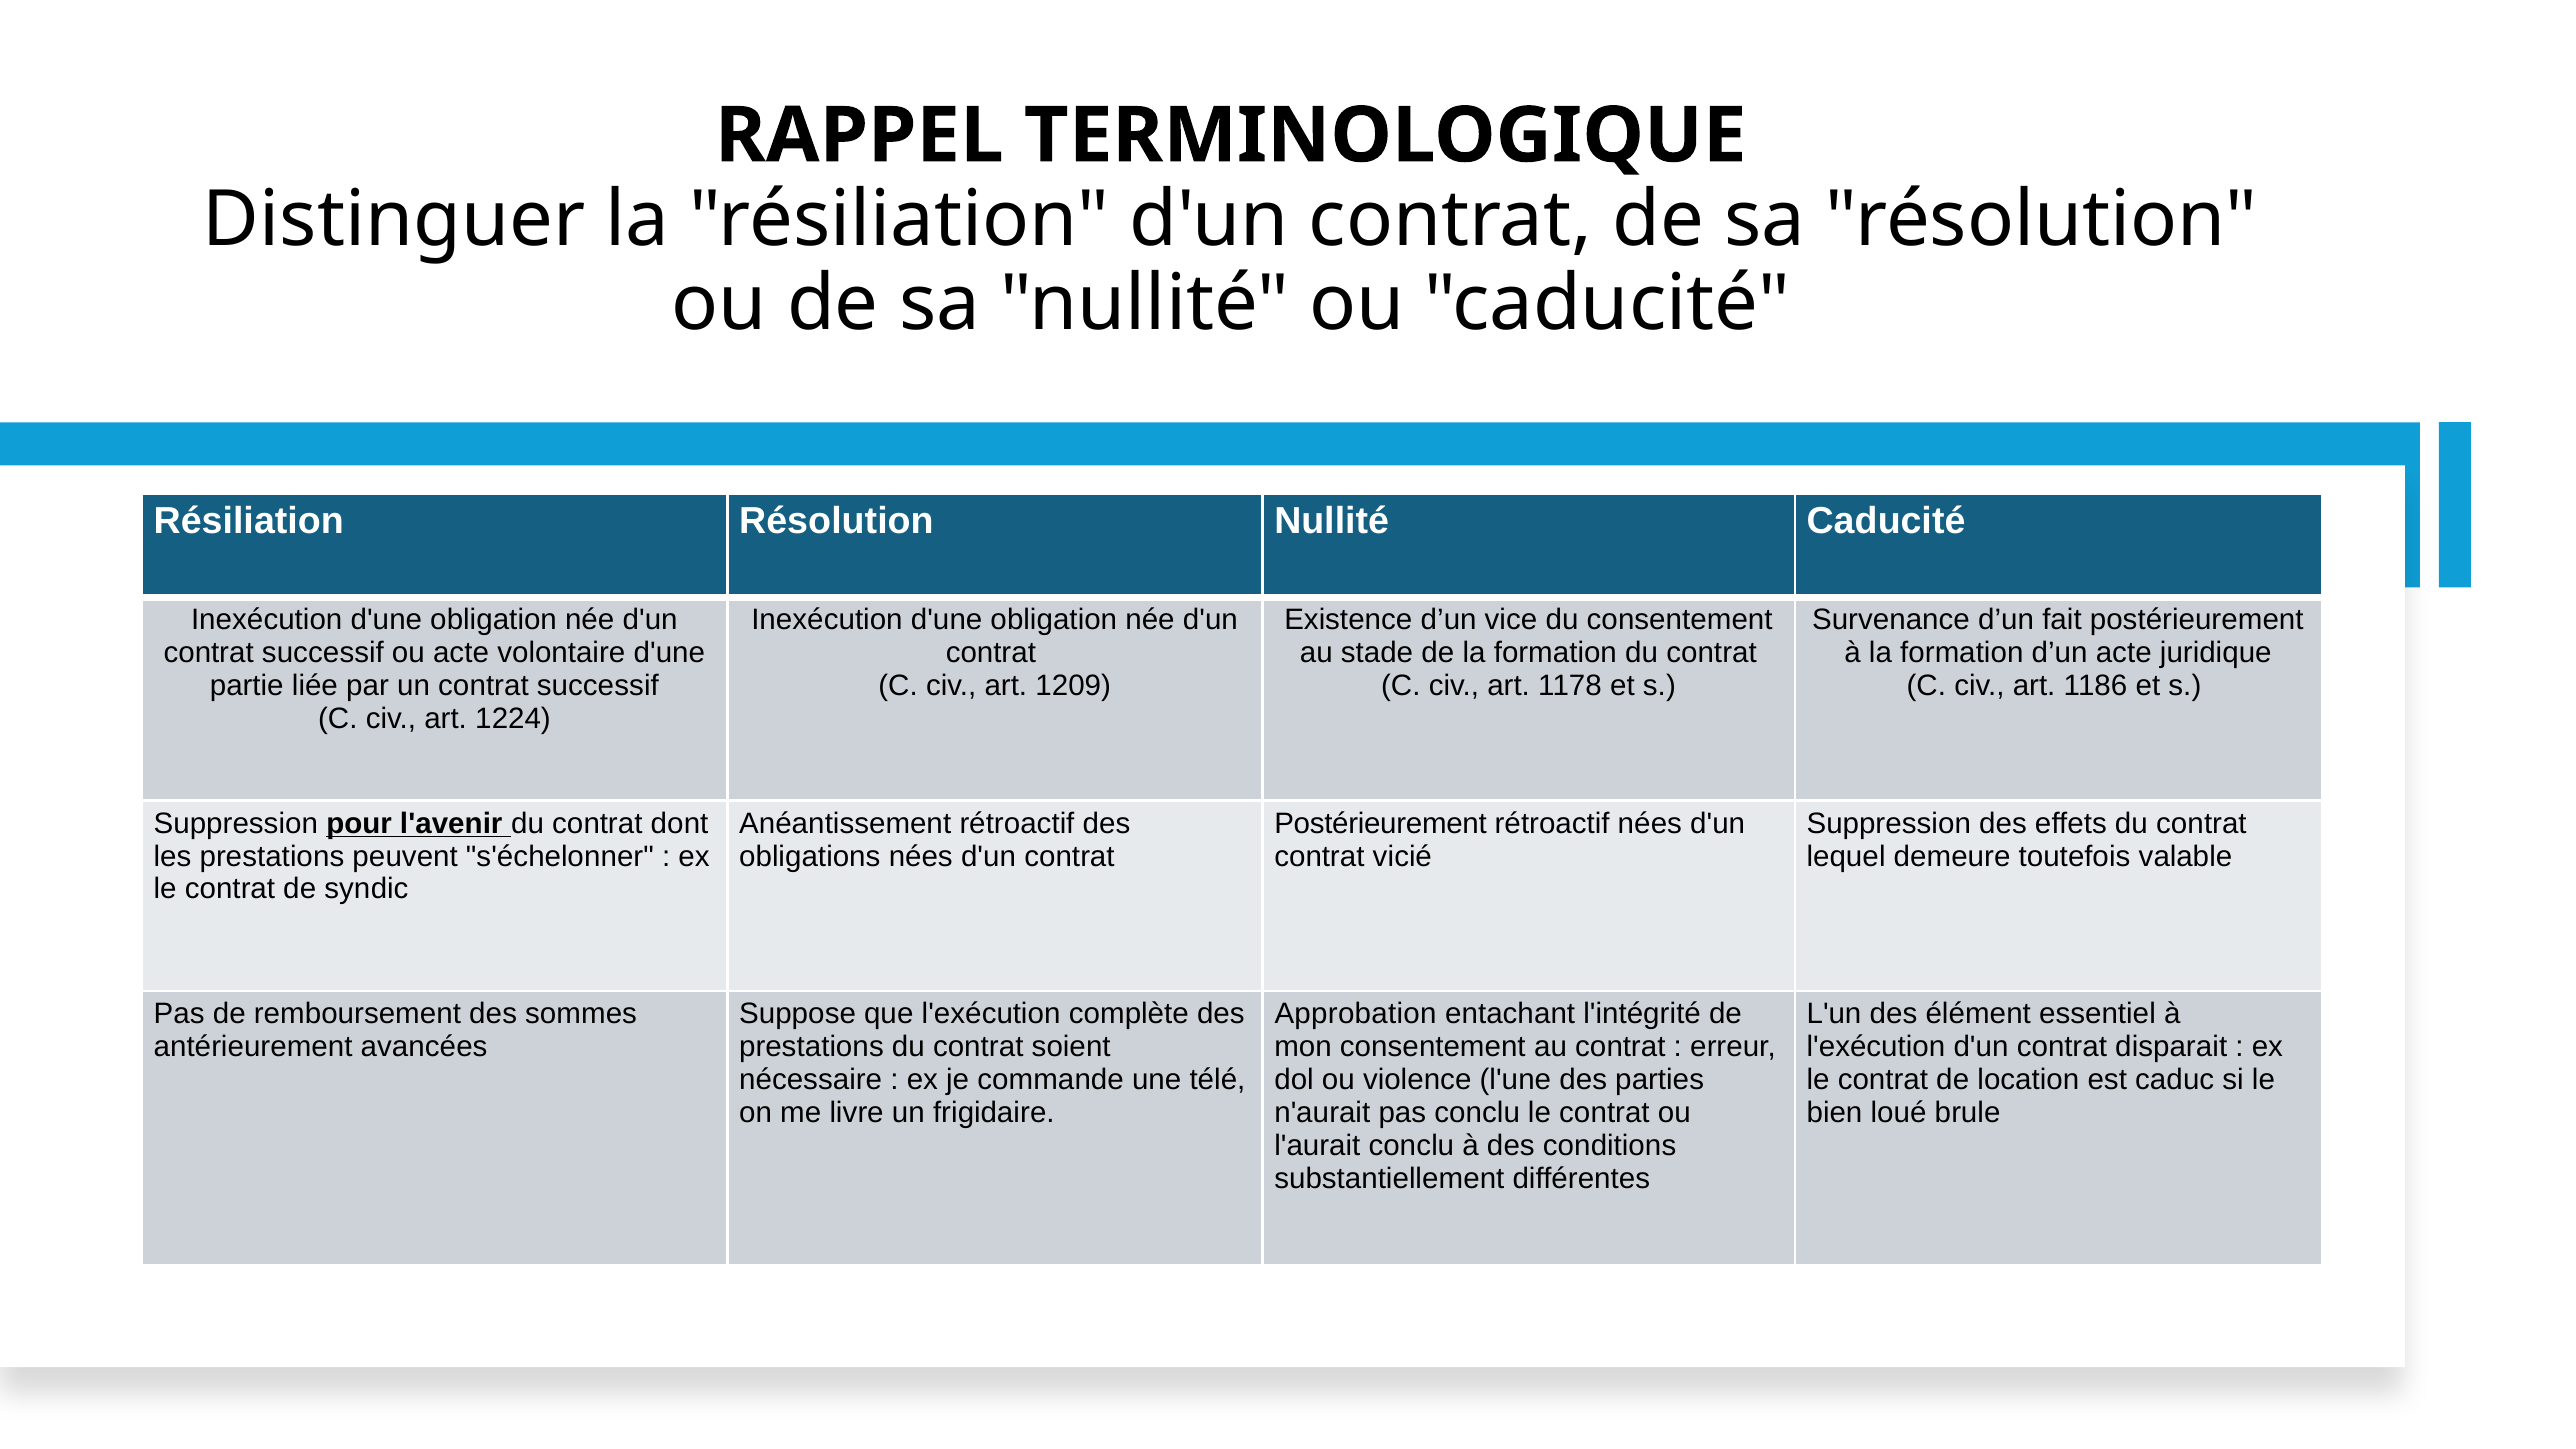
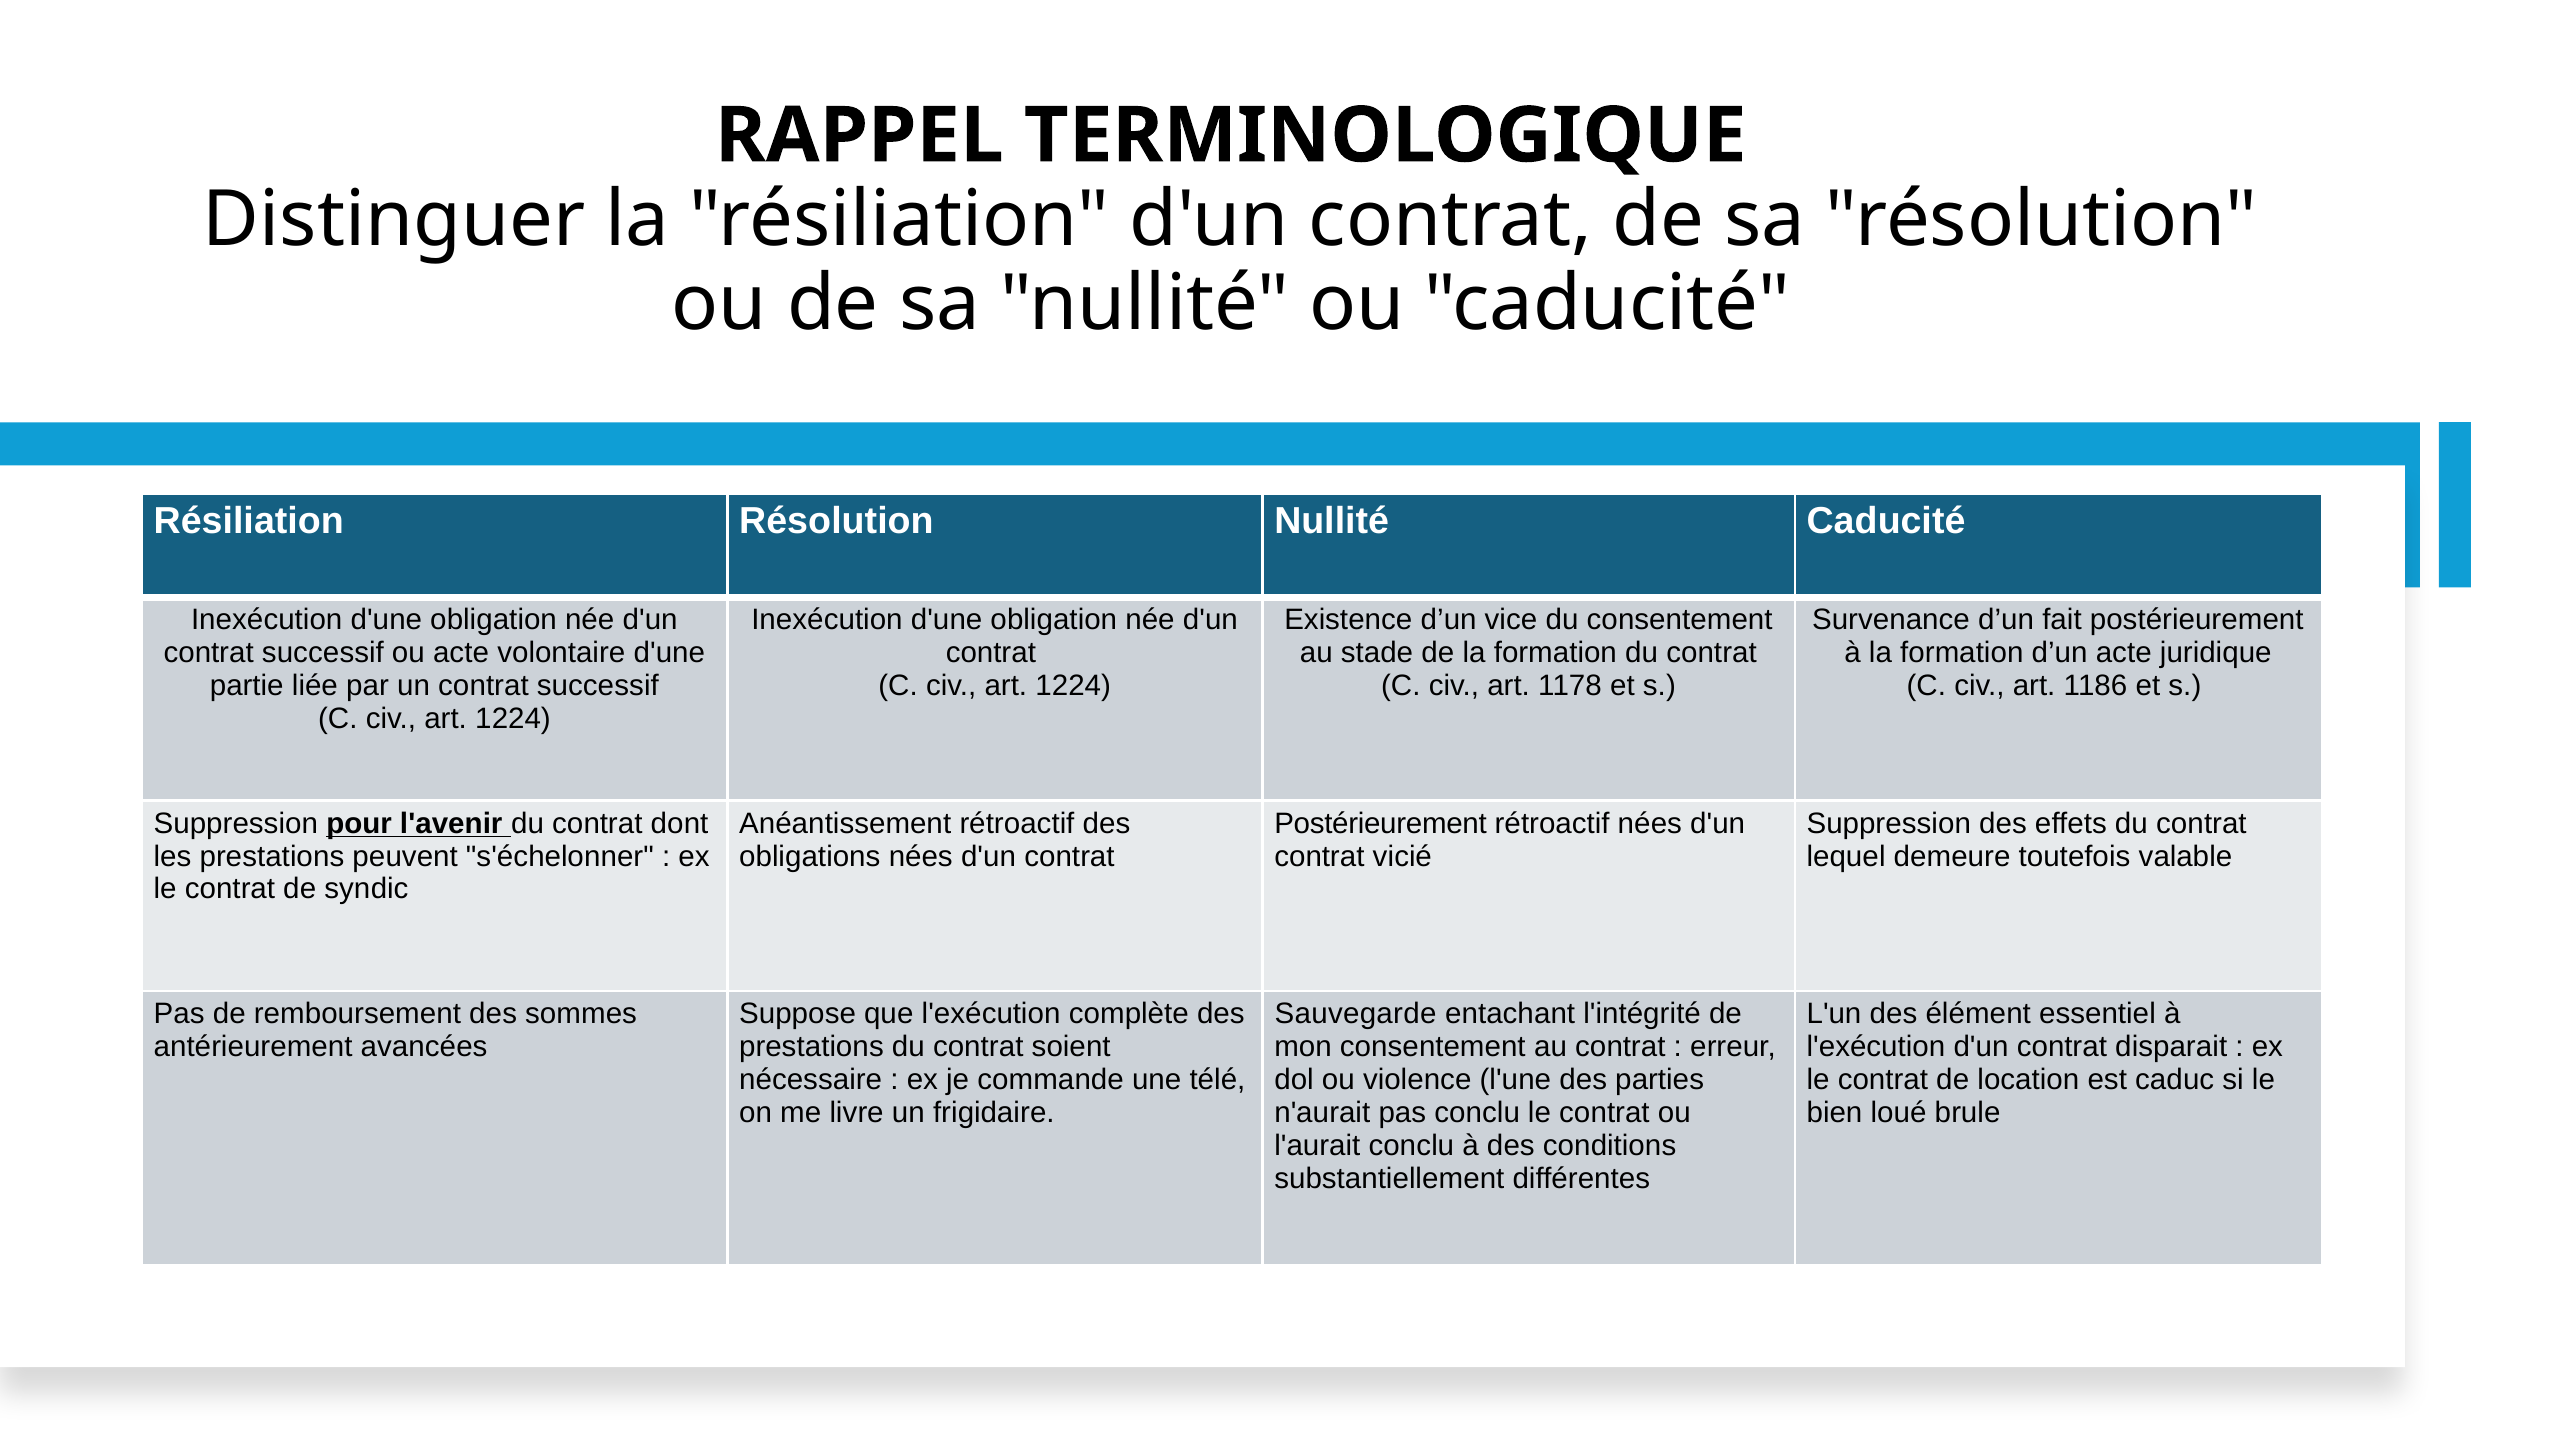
1209: 1209 -> 1224 (1073, 686)
Approbation: Approbation -> Sauvegarde (1356, 1014)
